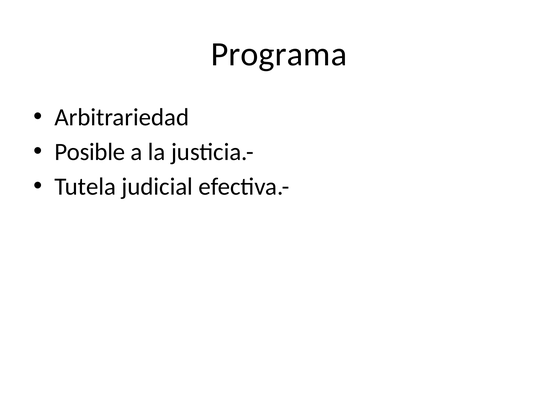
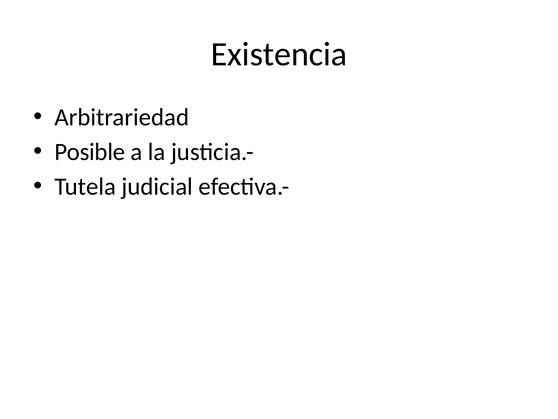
Programa: Programa -> Existencia (279, 54)
